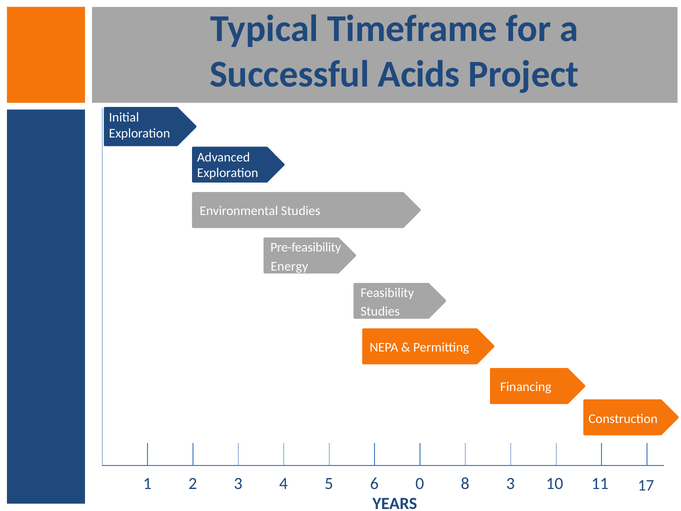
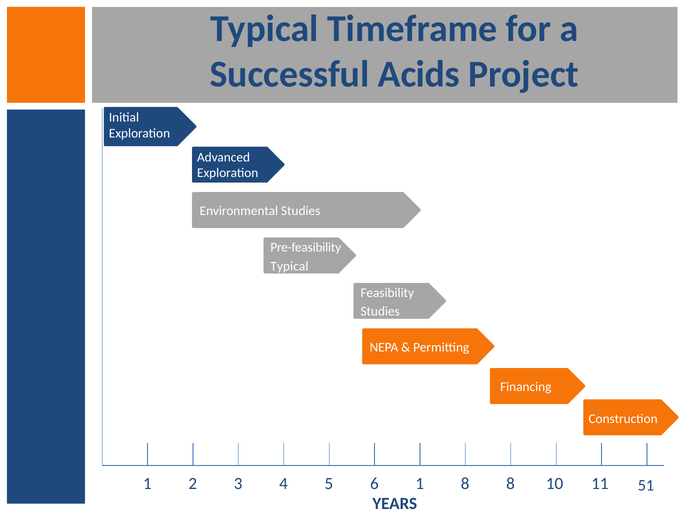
Energy: Energy -> Typical (289, 266)
6 0: 0 -> 1 (420, 483)
8 3: 3 -> 8 (511, 483)
17: 17 -> 51 (646, 485)
